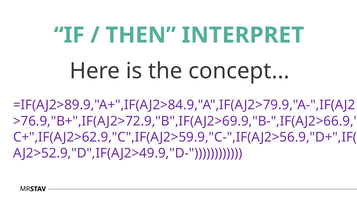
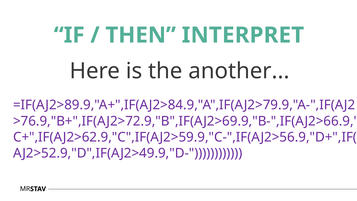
concept: concept -> another (239, 71)
